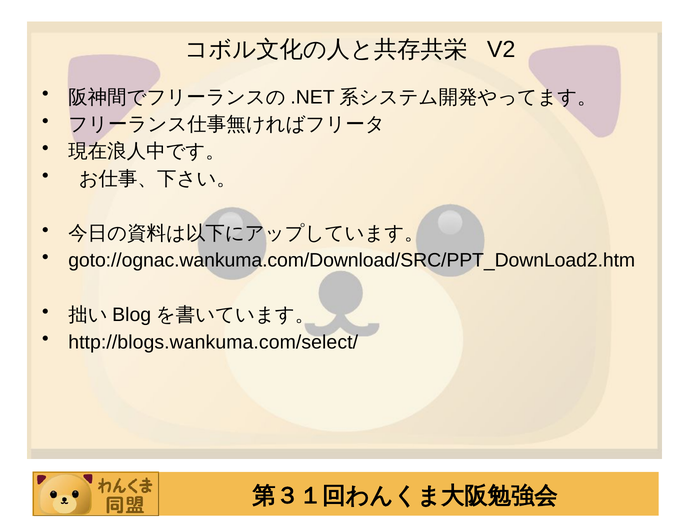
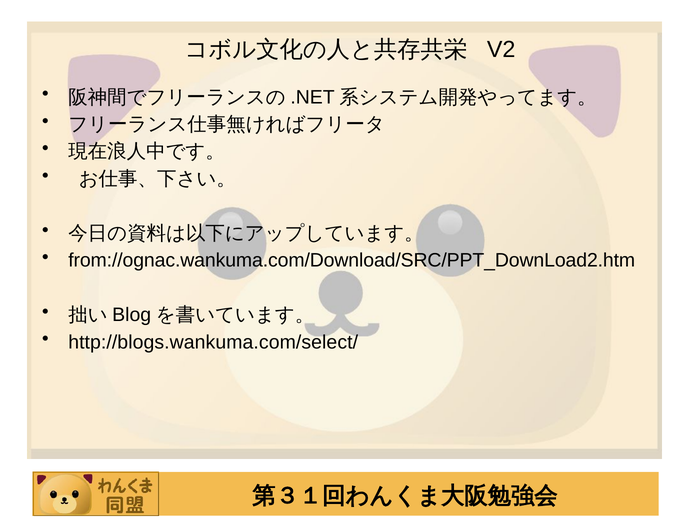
goto://ognac.wankuma.com/Download/SRC/PPT_DownLoad2.htm: goto://ognac.wankuma.com/Download/SRC/PPT_DownLoad2.htm -> from://ognac.wankuma.com/Download/SRC/PPT_DownLoad2.htm (352, 260)
